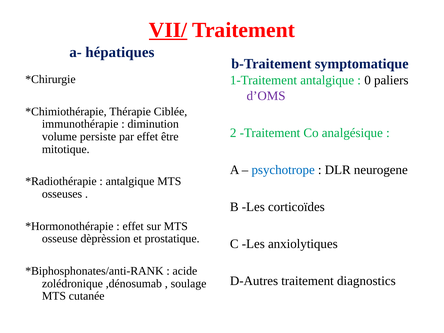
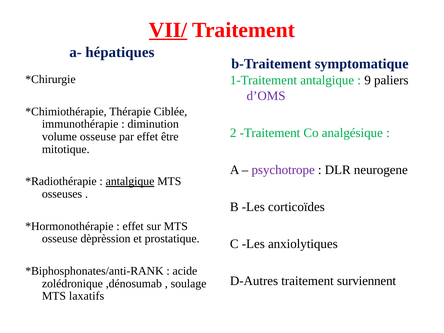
0: 0 -> 9 (368, 80)
volume persiste: persiste -> osseuse (98, 137)
psychotrope colour: blue -> purple (283, 170)
antalgique underline: none -> present (130, 181)
diagnostics: diagnostics -> surviennent (366, 281)
cutanée: cutanée -> laxatifs (87, 296)
